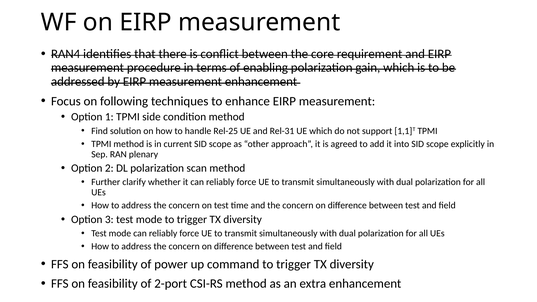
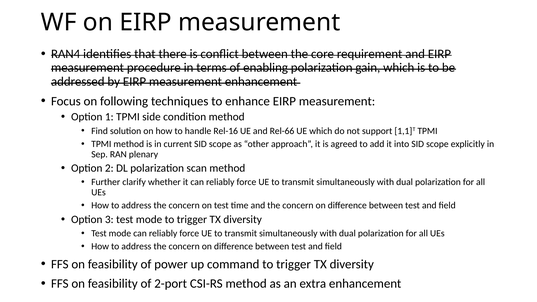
Rel-25: Rel-25 -> Rel-16 (226, 131)
Rel-31: Rel-31 -> Rel-66 (282, 131)
